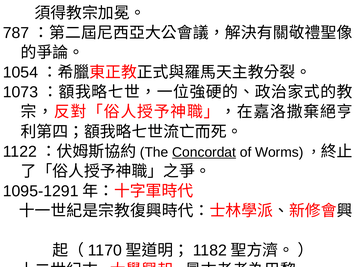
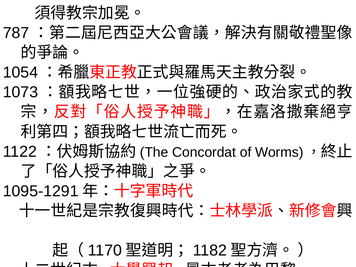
Concordat underline: present -> none (204, 152)
